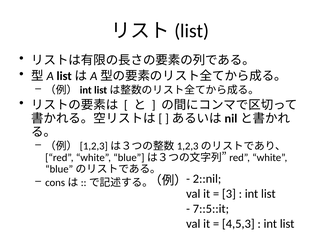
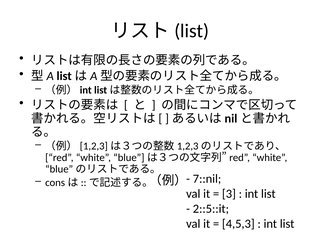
2::nil: 2::nil -> 7::nil (207, 179)
7::5::it: 7::5::it -> 2::5::it (211, 209)
